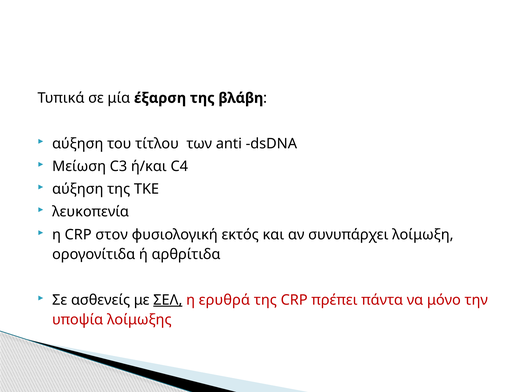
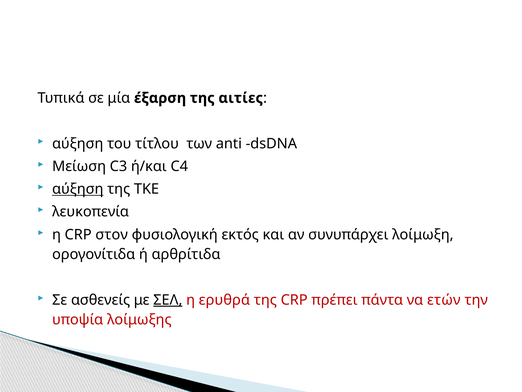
βλάβη: βλάβη -> αιτίες (241, 98)
αύξηση underline: none -> present (78, 189)
μόνο: μόνο -> ετών (444, 300)
